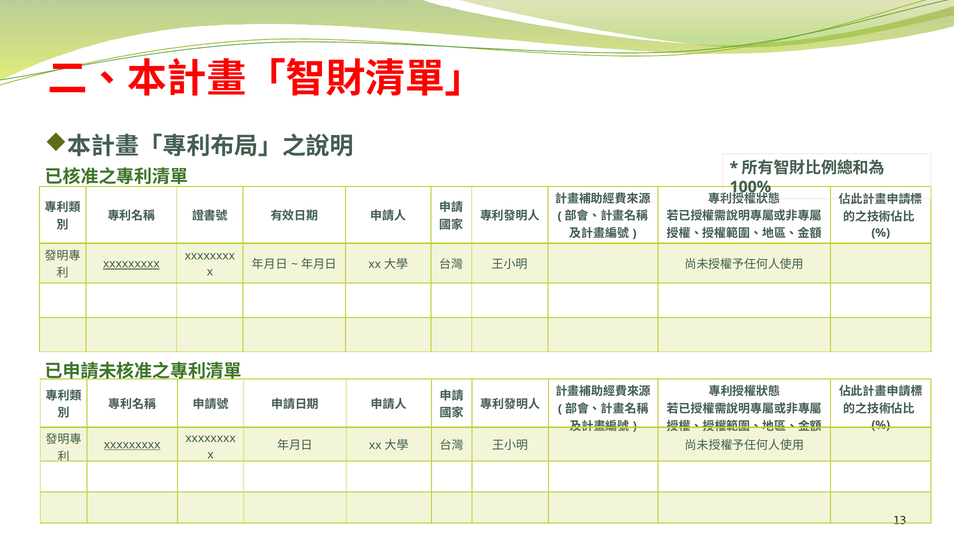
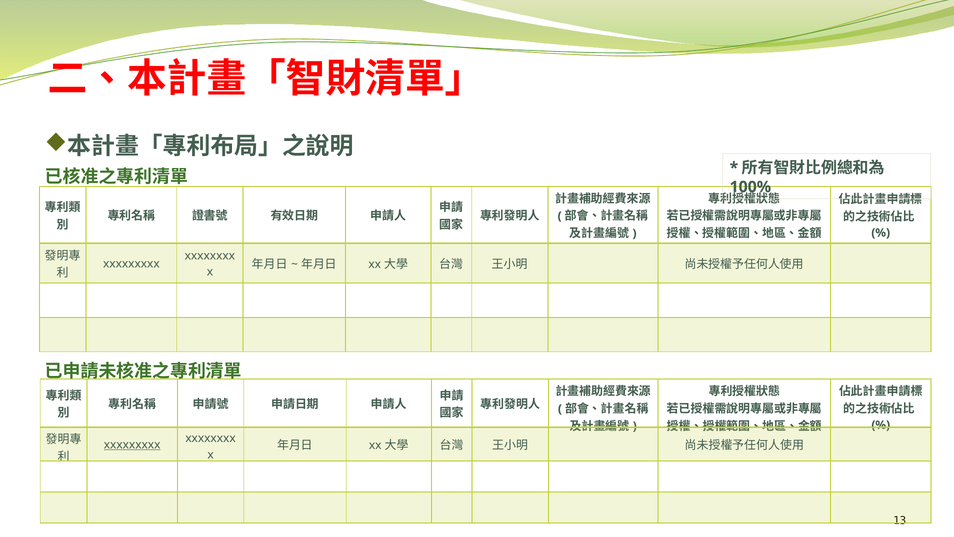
xxxxxxxxx underline: present -> none (131, 264)
